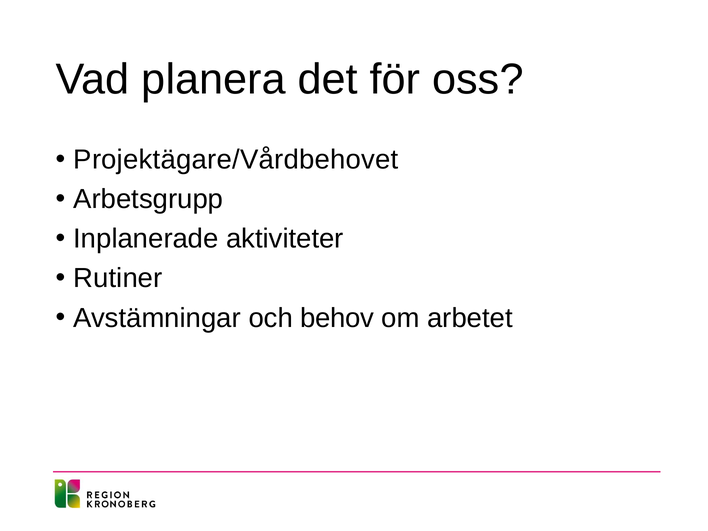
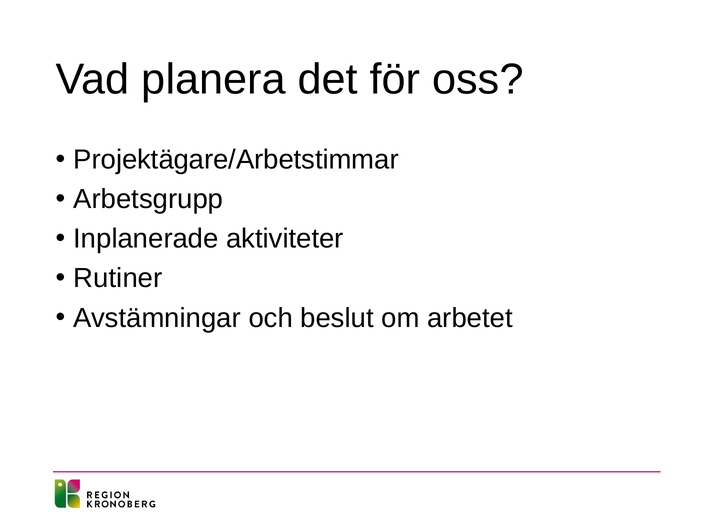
Projektägare/Vårdbehovet: Projektägare/Vårdbehovet -> Projektägare/Arbetstimmar (236, 160)
behov: behov -> beslut (337, 318)
